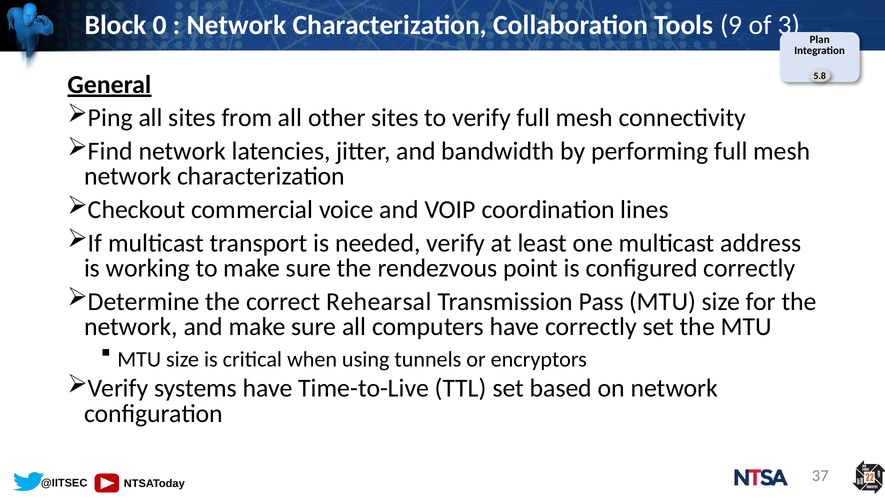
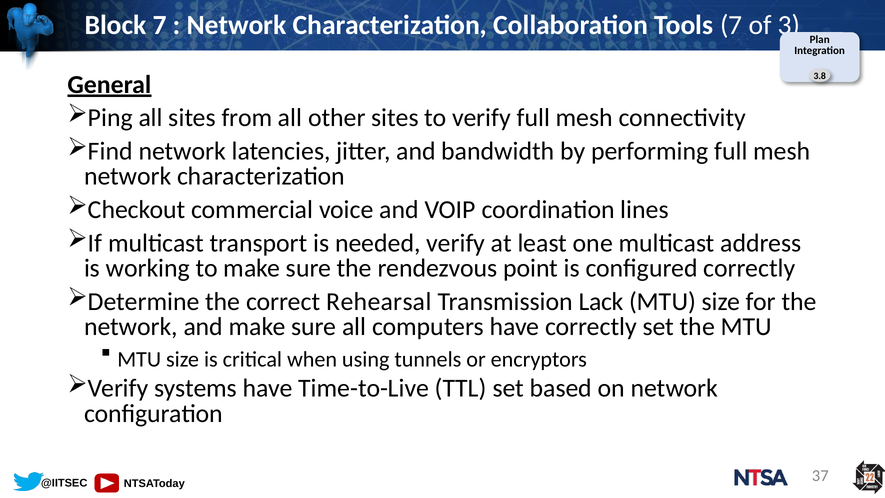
Block 0: 0 -> 7 (160, 25)
Tools 9: 9 -> 7 (731, 25)
5.8: 5.8 -> 3.8 (820, 76)
Pass: Pass -> Lack (601, 302)
